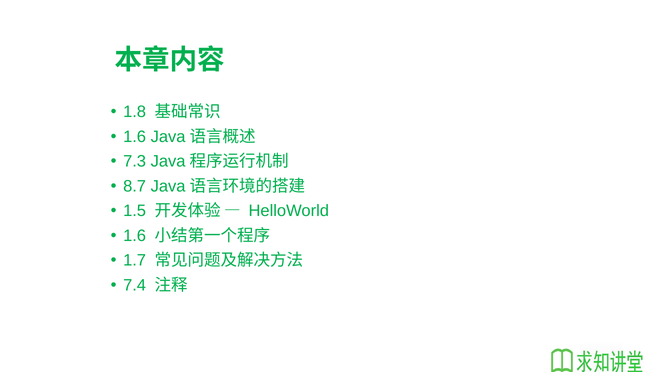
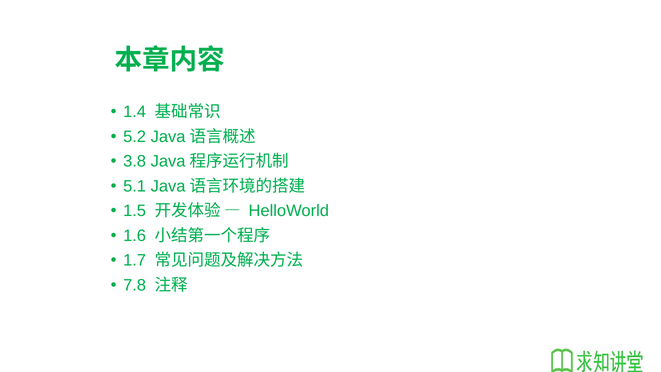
1.8: 1.8 -> 1.4 (135, 112)
1.6: 1.6 -> 5.2 (135, 137)
7.3: 7.3 -> 3.8 (135, 161)
8.7: 8.7 -> 5.1 (135, 186)
7.4: 7.4 -> 7.8 (135, 285)
